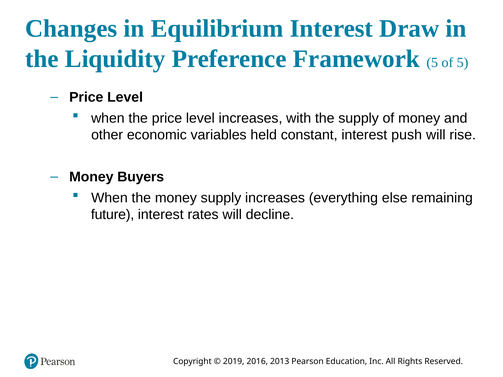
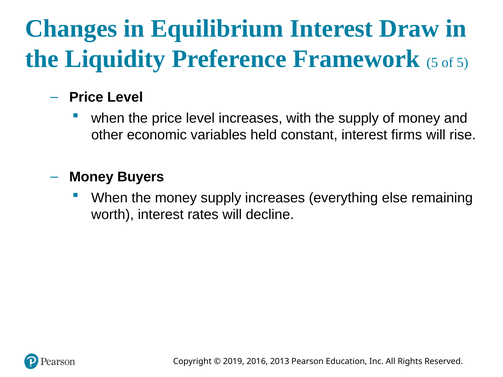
push: push -> firms (407, 135)
future: future -> worth (113, 215)
